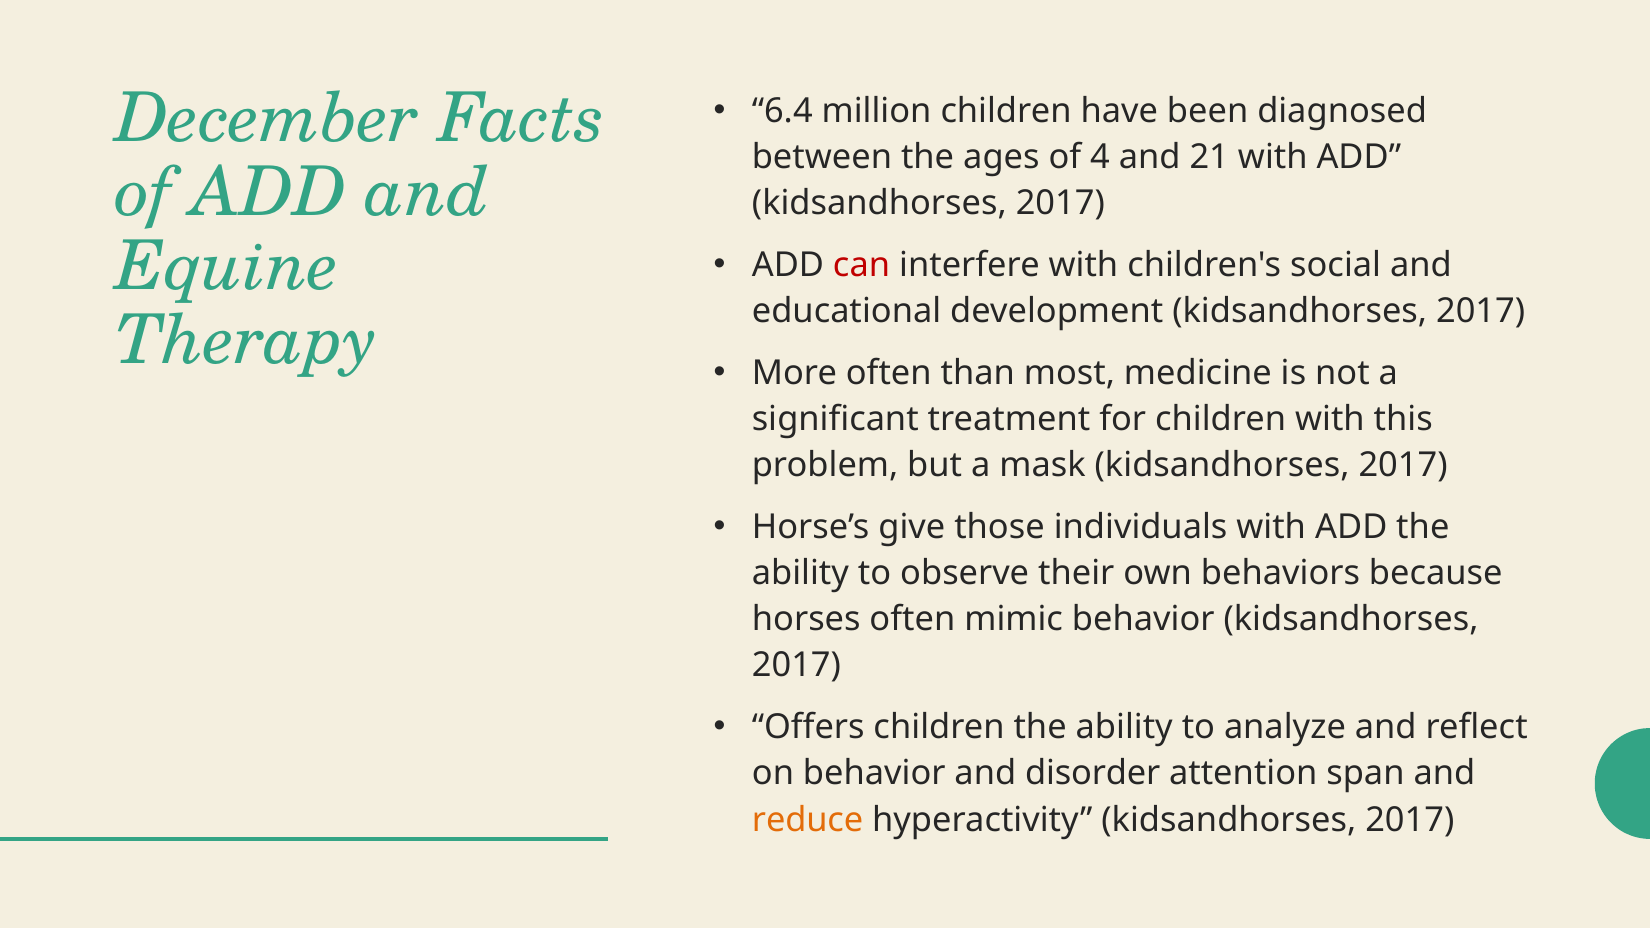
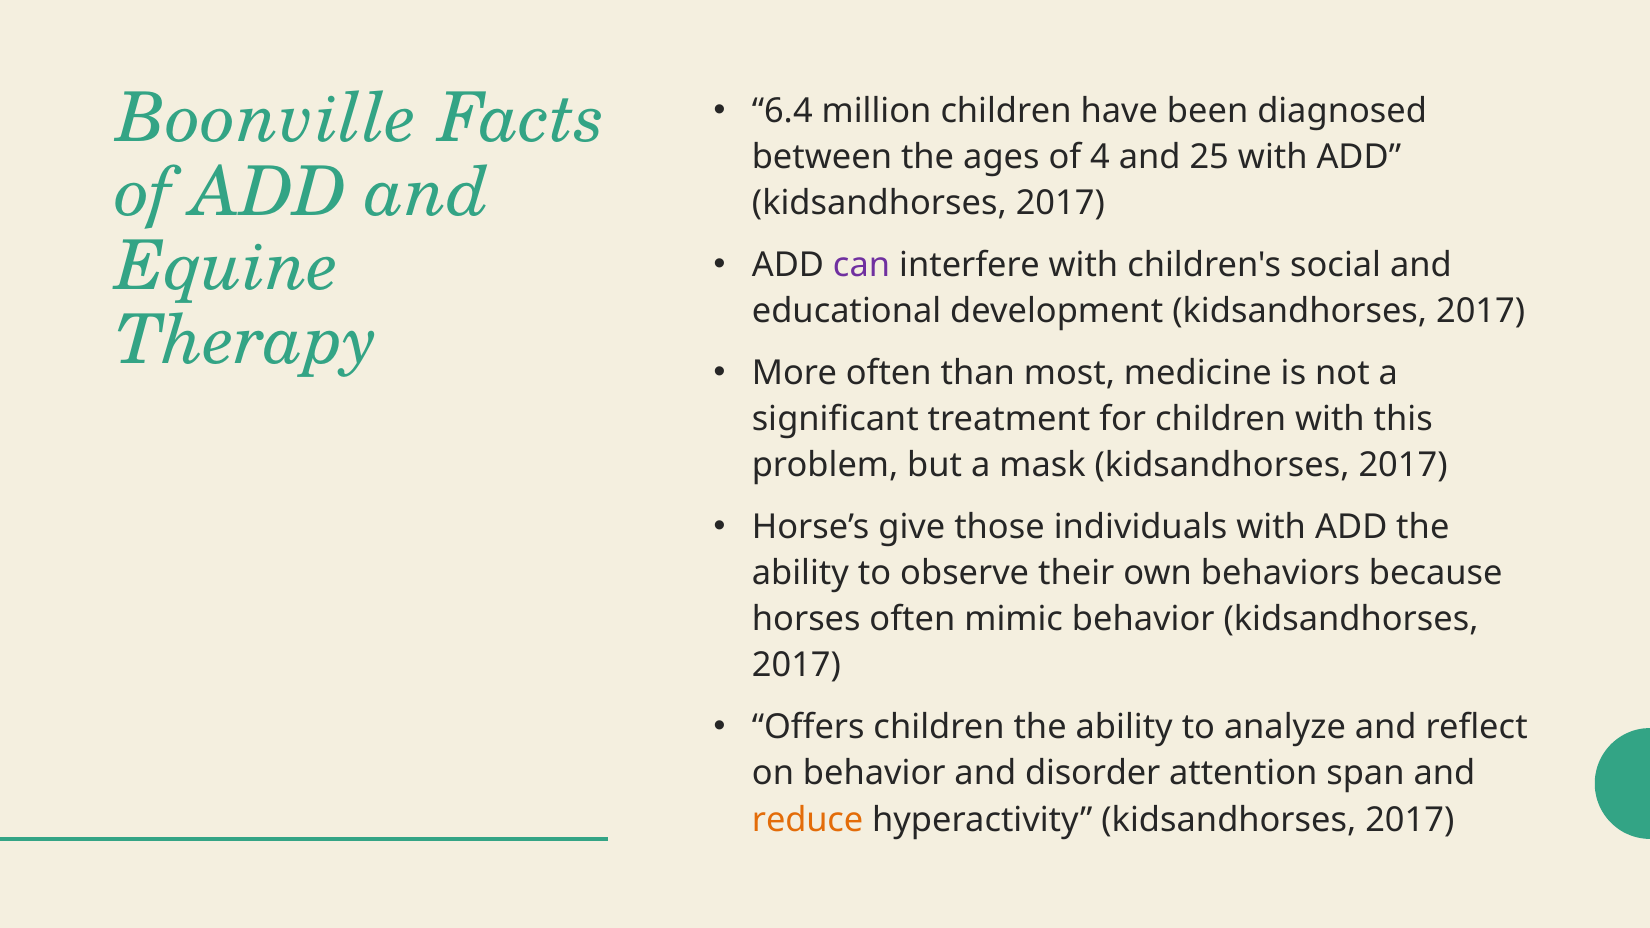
December: December -> Boonville (267, 119)
21: 21 -> 25 (1209, 157)
can colour: red -> purple (862, 265)
